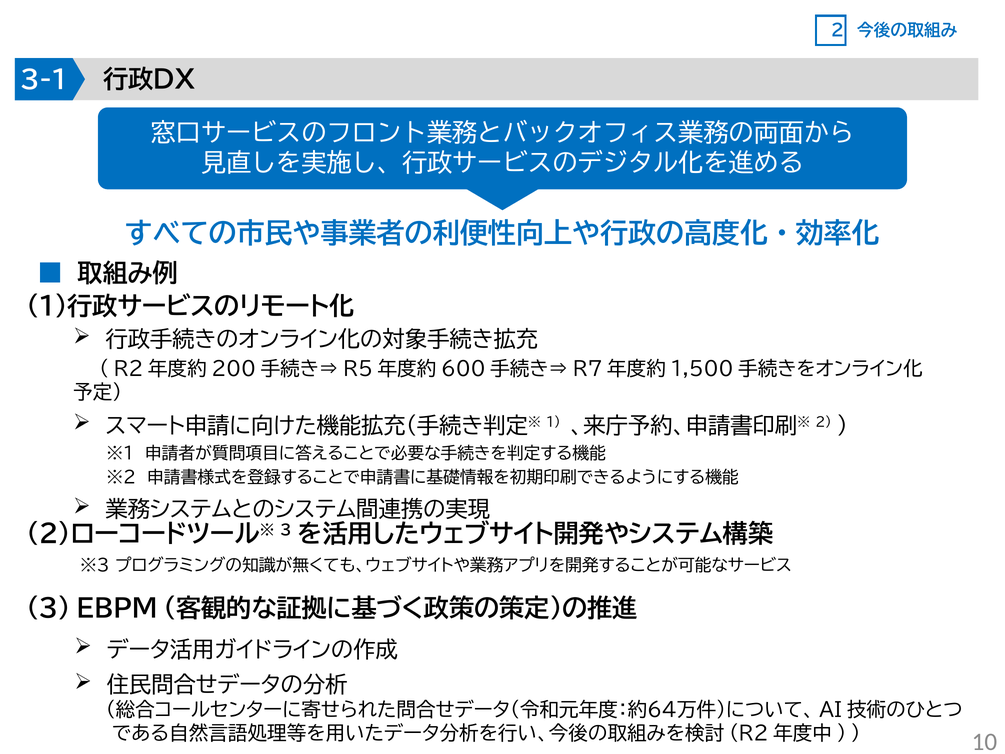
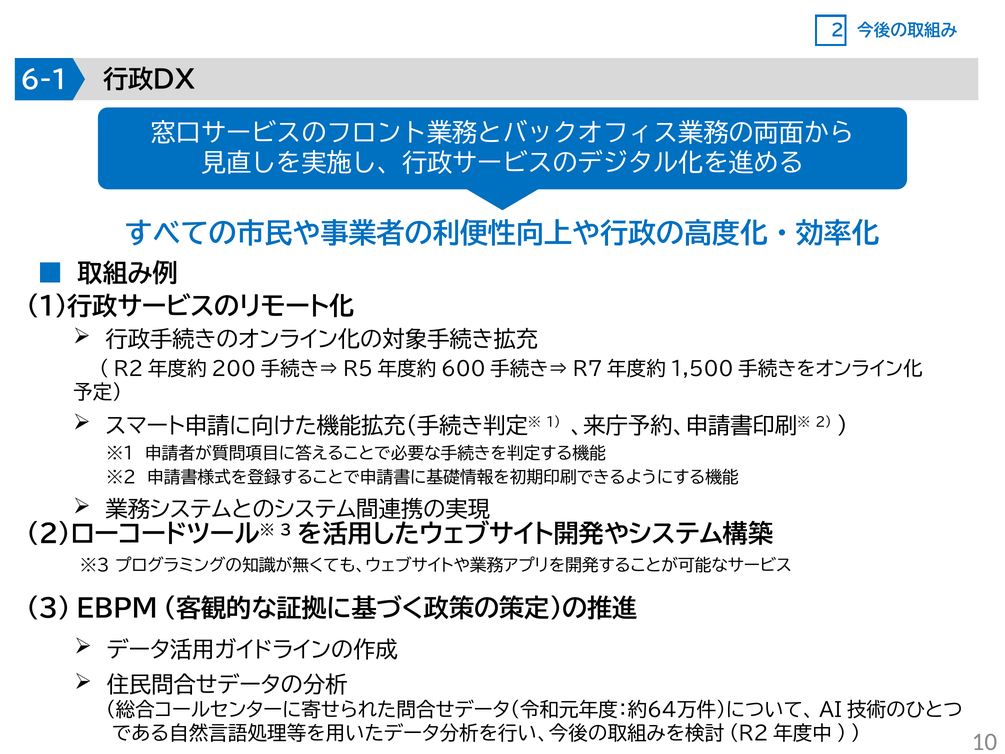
3-1: 3-1 -> 6-1 (44, 80)
